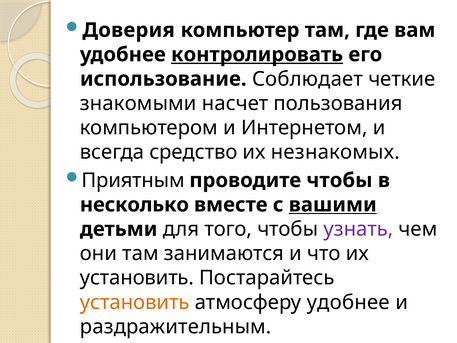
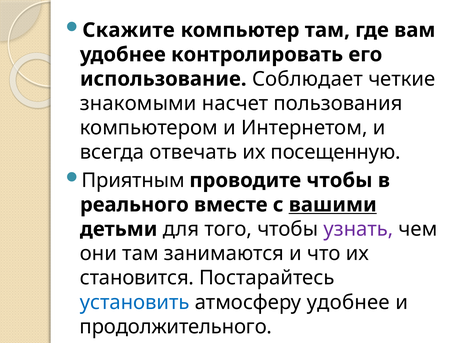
Доверия: Доверия -> Скажите (129, 30)
контролировать underline: present -> none (257, 55)
средство: средство -> отвечать (193, 152)
незнакомых: незнакомых -> посещенную (336, 152)
несколько: несколько -> реального (134, 205)
установить: установить -> становится (137, 278)
установить colour: orange -> blue (135, 302)
раздражительным: раздражительным -> продолжительного (176, 327)
